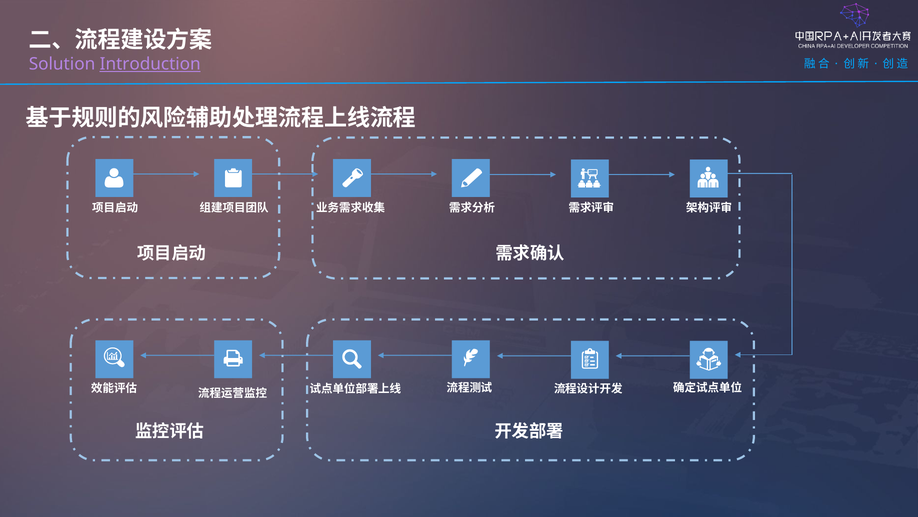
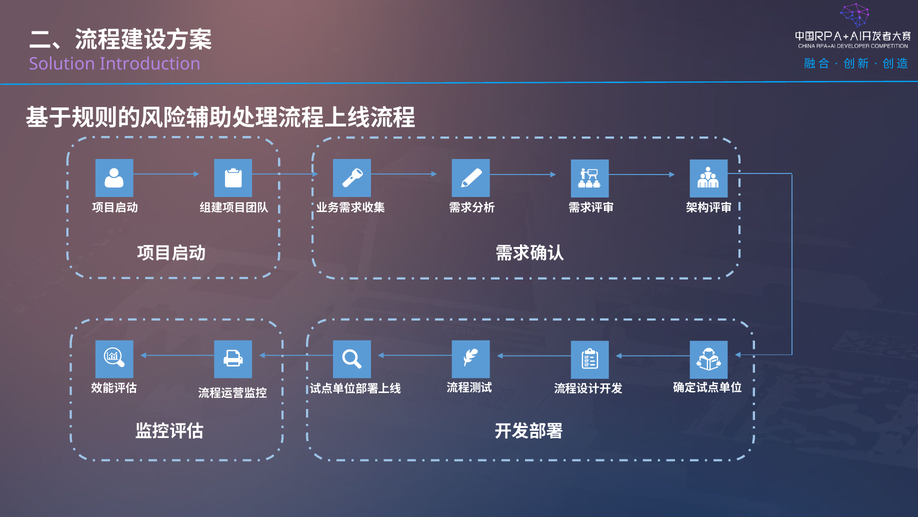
Introduction underline: present -> none (150, 64)
